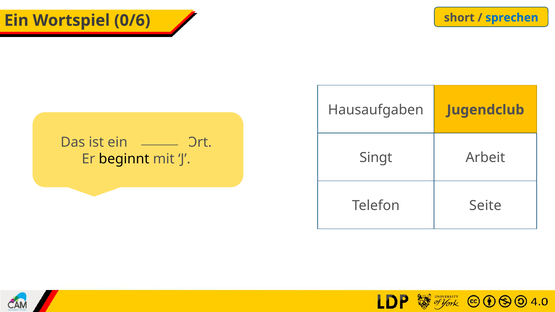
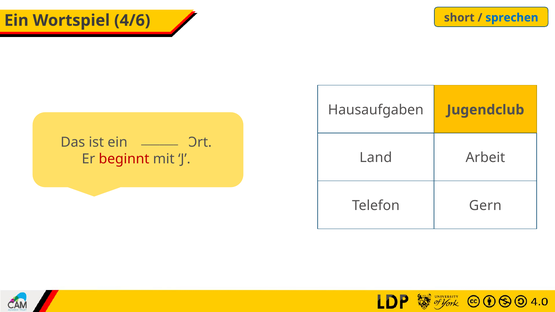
0/6: 0/6 -> 4/6 (132, 20)
Singt: Singt -> Land (376, 158)
beginnt colour: black -> red (124, 159)
Seite: Seite -> Gern (485, 206)
